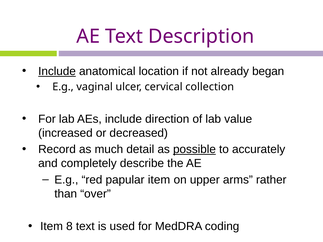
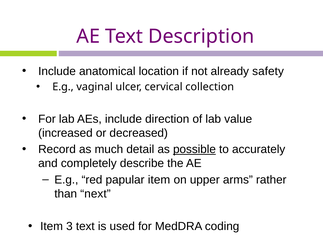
Include underline: present -> none (57, 71)
began: began -> safety (268, 71)
over: over -> next (95, 194)
8: 8 -> 3 (69, 227)
